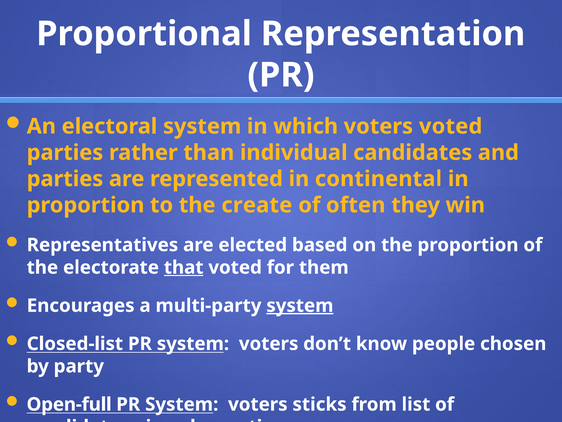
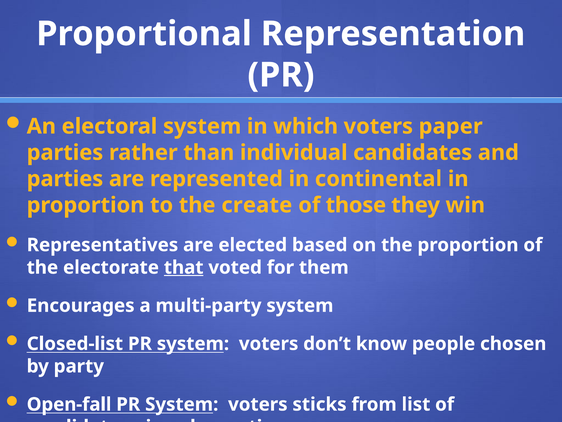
voters voted: voted -> paper (451, 126)
often: often -> those (356, 205)
system underline: present -> none (300, 305)
Open-full: Open-full -> Open-fall (69, 404)
